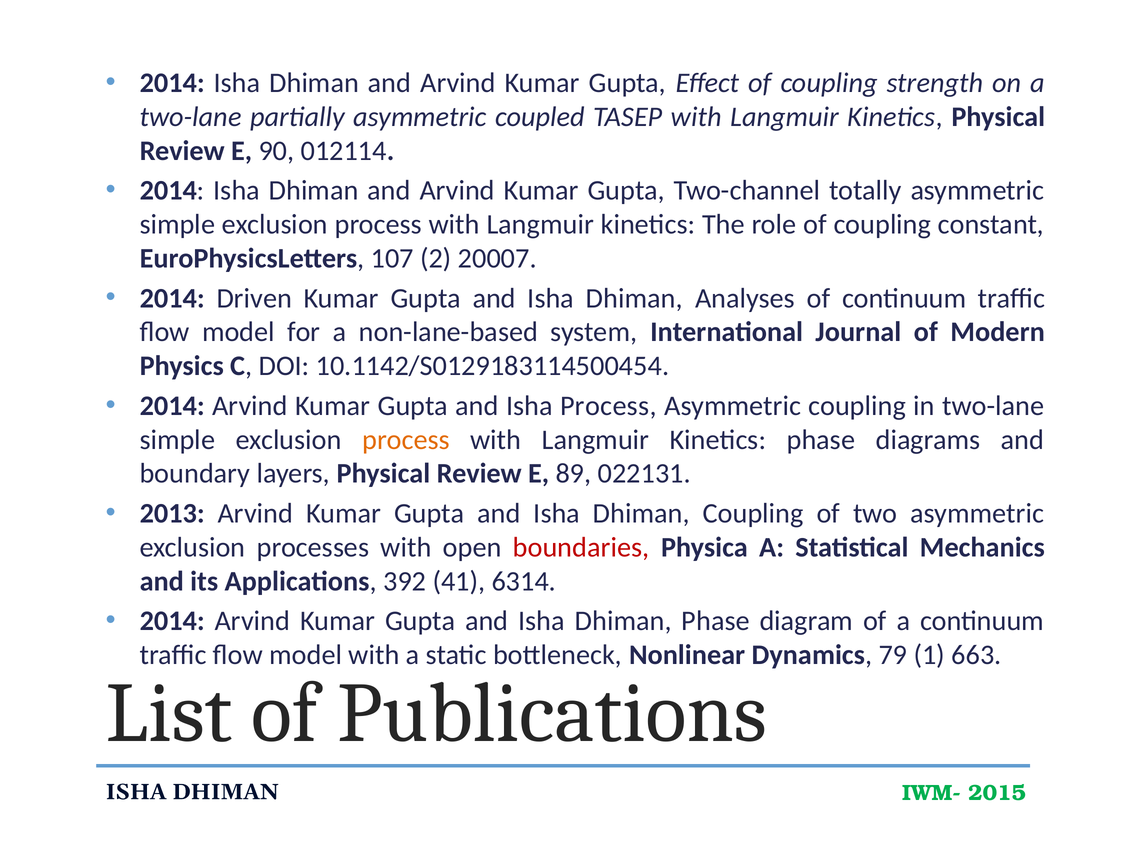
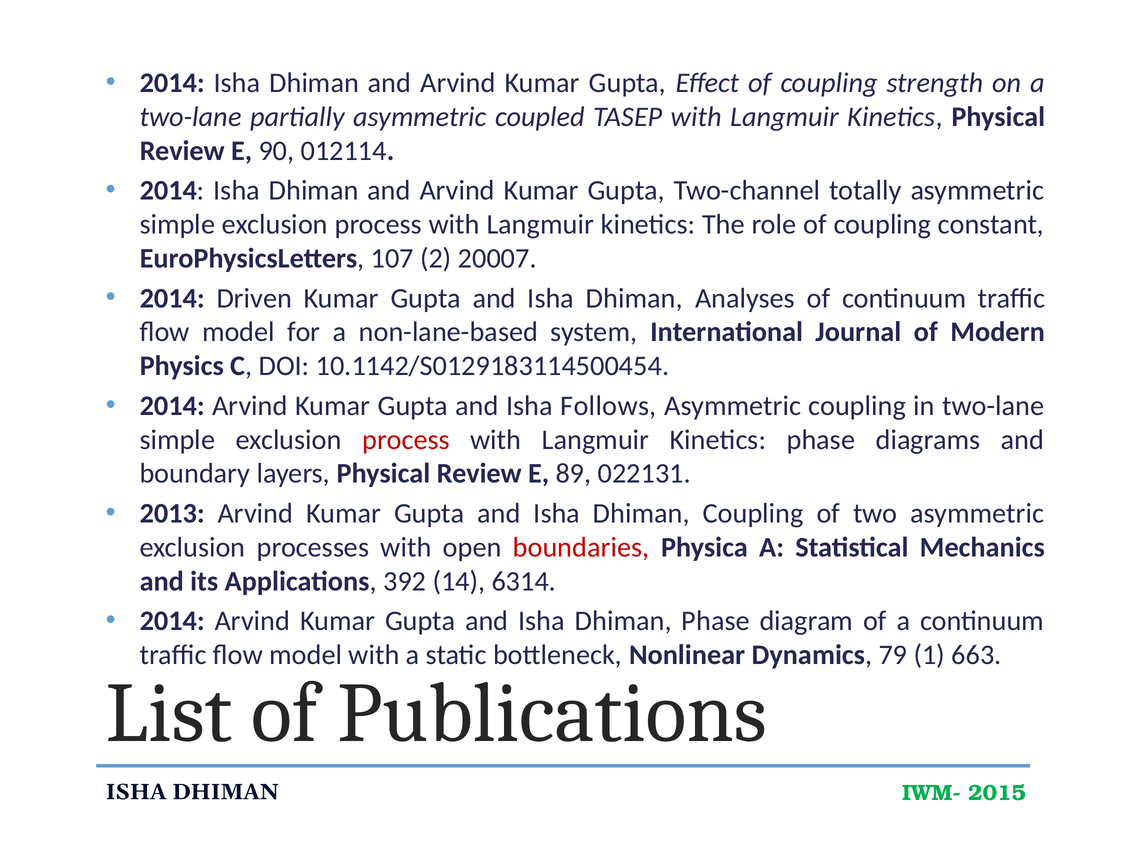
Isha Process: Process -> Follows (608, 406)
process colour: orange -> red (406, 440)
41: 41 -> 14 (459, 581)
